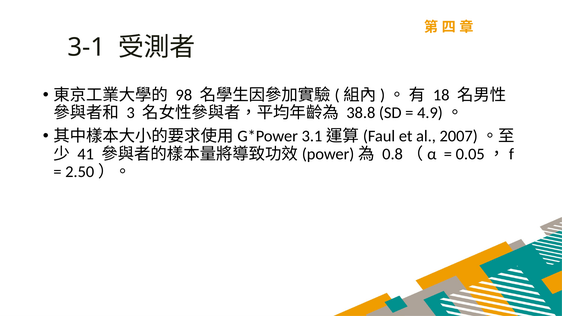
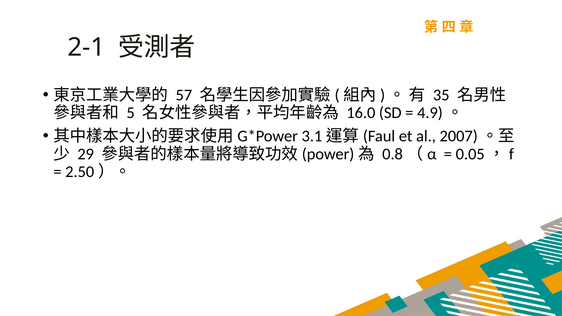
3-1: 3-1 -> 2-1 (86, 47)
98: 98 -> 57 (184, 95)
18: 18 -> 35 (441, 95)
3: 3 -> 5 (131, 113)
38.8: 38.8 -> 16.0 (361, 113)
41: 41 -> 29 (86, 154)
